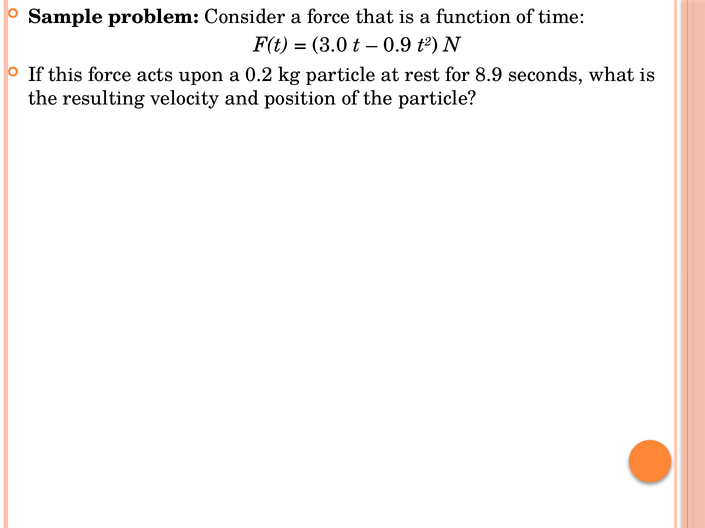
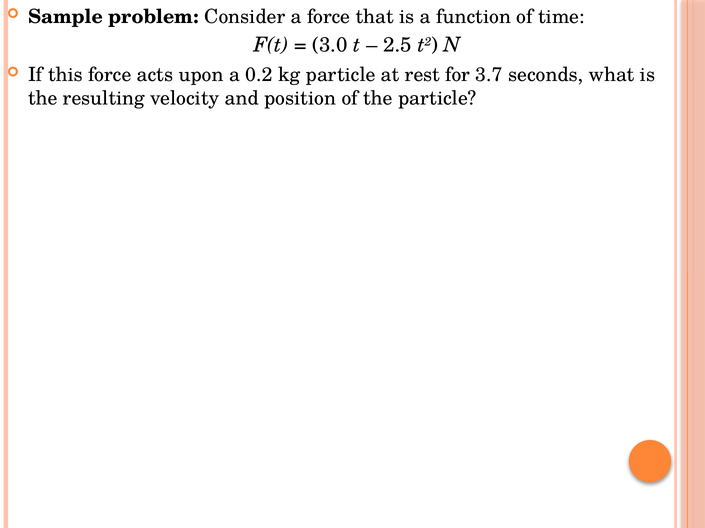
0.9: 0.9 -> 2.5 (398, 45)
8.9: 8.9 -> 3.7 (489, 75)
